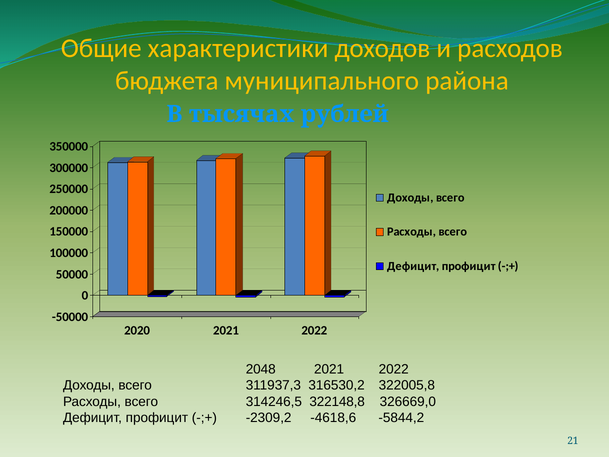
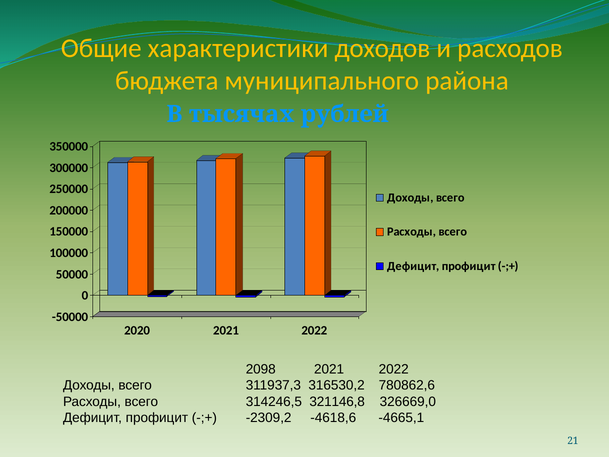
2048: 2048 -> 2098 (261, 369)
322005,8: 322005,8 -> 780862,6 (407, 385)
322148,8: 322148,8 -> 321146,8 (337, 401)
-5844,2: -5844,2 -> -4665,1 (401, 418)
